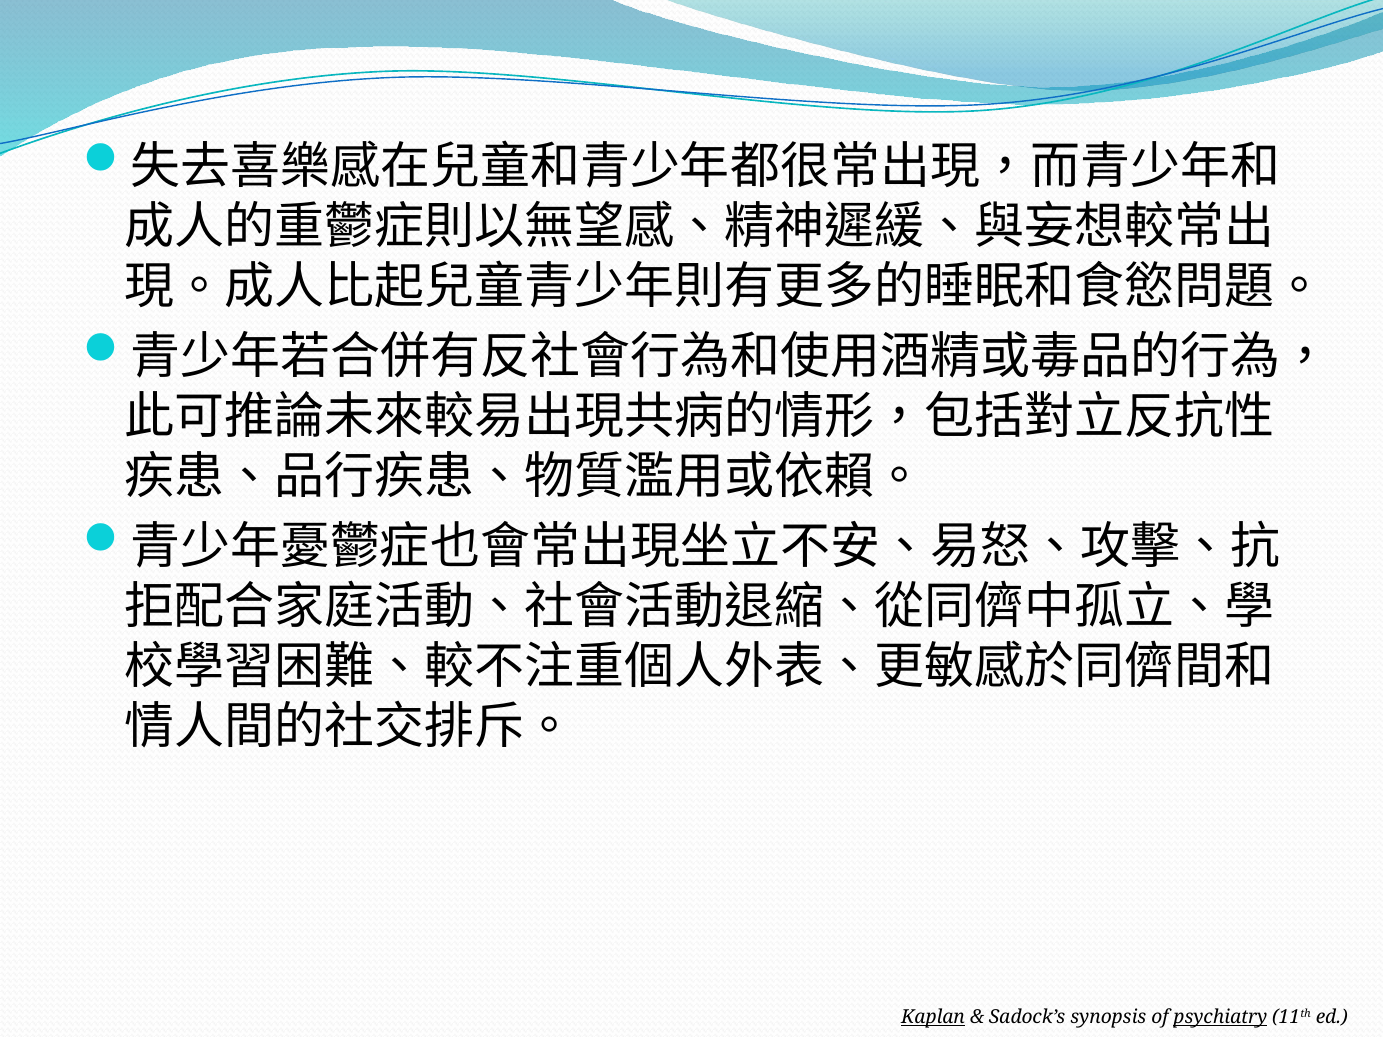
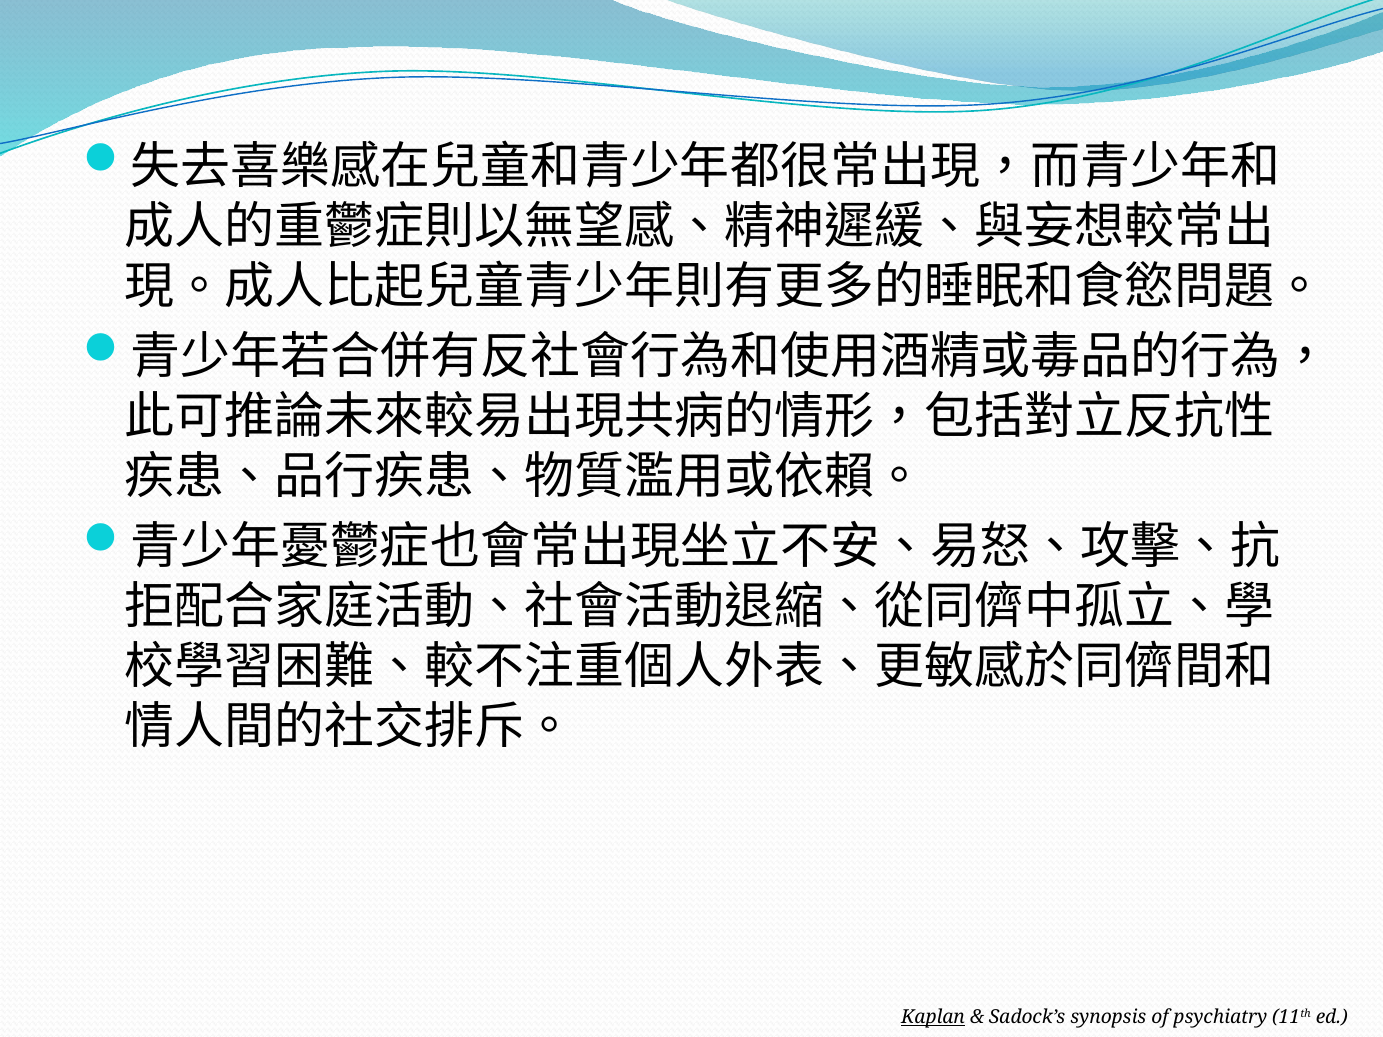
psychiatry underline: present -> none (1220, 1017)
